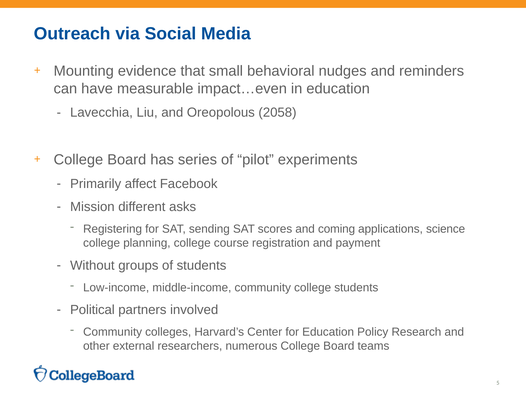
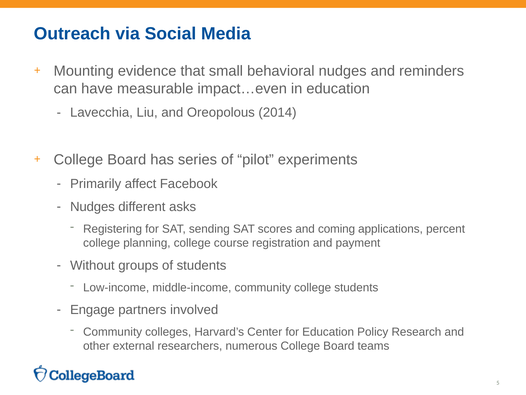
2058: 2058 -> 2014 (277, 112)
Mission: Mission -> Nudges (92, 207)
science: science -> percent (446, 229)
Political: Political -> Engage (92, 309)
